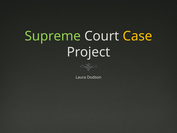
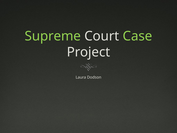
Case colour: yellow -> light green (137, 36)
